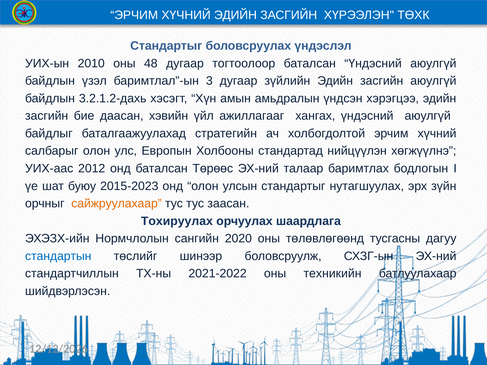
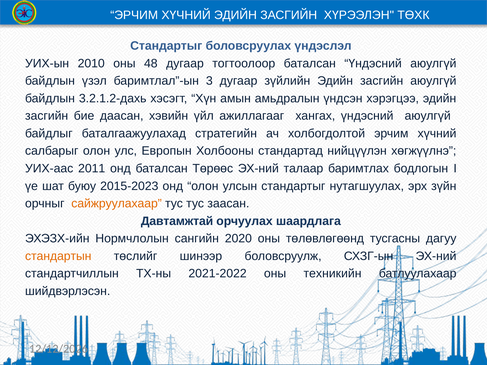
2012: 2012 -> 2011 (92, 169)
Тохируулах: Тохируулах -> Давтамжтай (177, 221)
стандартын colour: blue -> orange (58, 256)
